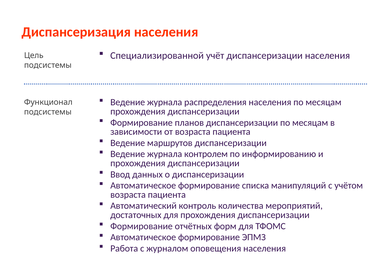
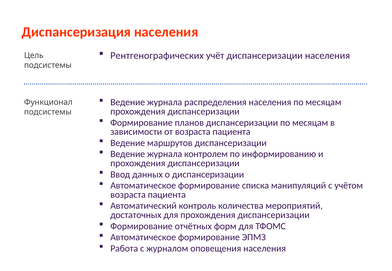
Специализированной: Специализированной -> Рентгенографических (157, 56)
